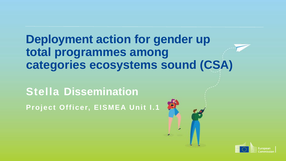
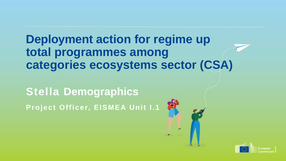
gender: gender -> regime (173, 39)
sound: sound -> sector (179, 65)
Dissemination: Dissemination -> Demographics (101, 92)
